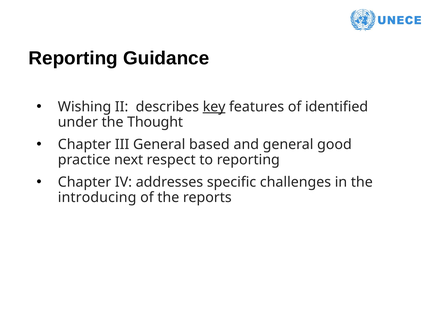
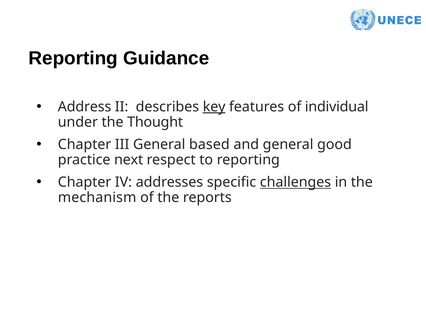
Wishing: Wishing -> Address (85, 107)
identified: identified -> individual (337, 107)
challenges underline: none -> present (296, 182)
introducing: introducing -> mechanism (97, 198)
